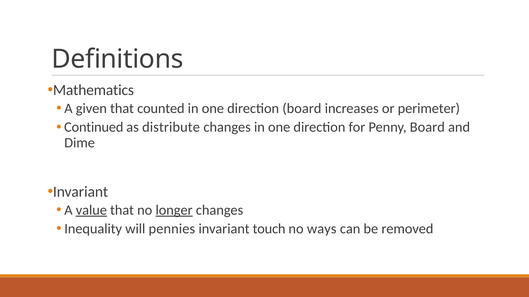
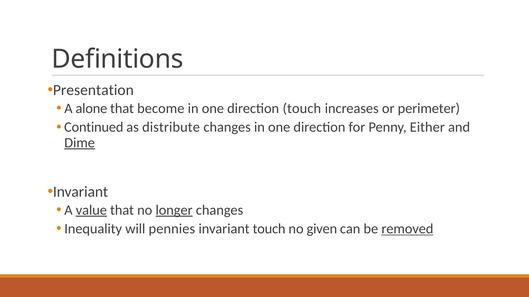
Mathematics: Mathematics -> Presentation (93, 90)
given: given -> alone (91, 109)
counted: counted -> become (161, 109)
direction board: board -> touch (302, 109)
Penny Board: Board -> Either (427, 127)
Dime underline: none -> present (80, 143)
ways: ways -> given (322, 229)
removed underline: none -> present (407, 229)
